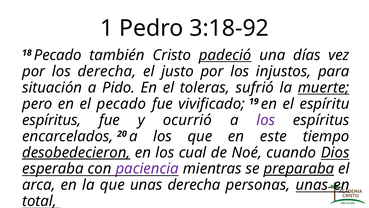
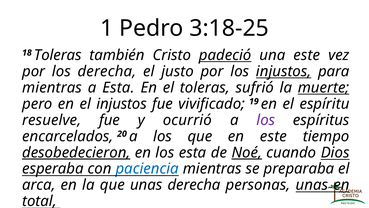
3:18-92: 3:18-92 -> 3:18-25 (229, 28)
18 Pecado: Pecado -> Toleras (58, 55)
una días: días -> este (307, 55)
injustos underline: none -> present (284, 71)
situación: situación -> mientras (52, 87)
a Pido: Pido -> Esta (118, 87)
el pecado: pecado -> injustos (122, 104)
espíritus: espíritus -> resuelve (52, 120)
los cual: cual -> esta (193, 152)
Noé underline: none -> present (247, 152)
paciencia colour: purple -> blue (147, 168)
preparaba underline: present -> none (299, 168)
